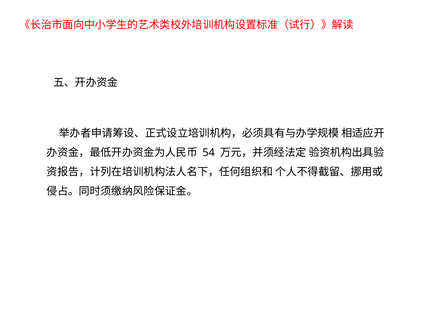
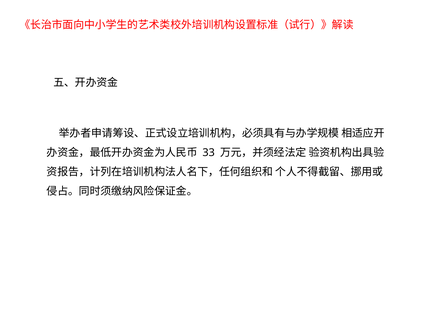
54: 54 -> 33 (209, 153)
